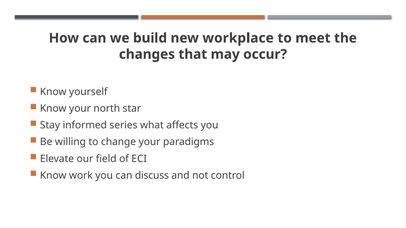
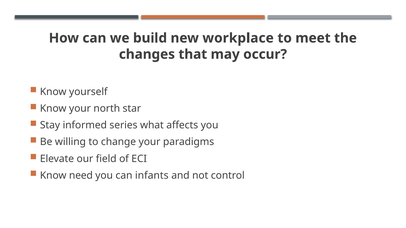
work: work -> need (81, 176)
discuss: discuss -> infants (152, 176)
